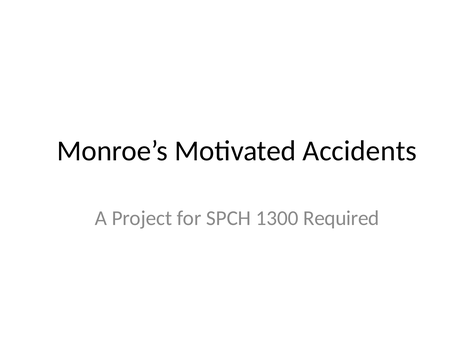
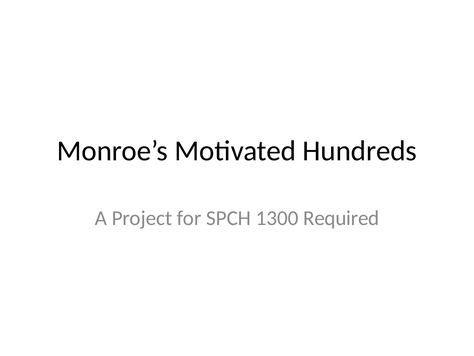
Accidents: Accidents -> Hundreds (360, 151)
